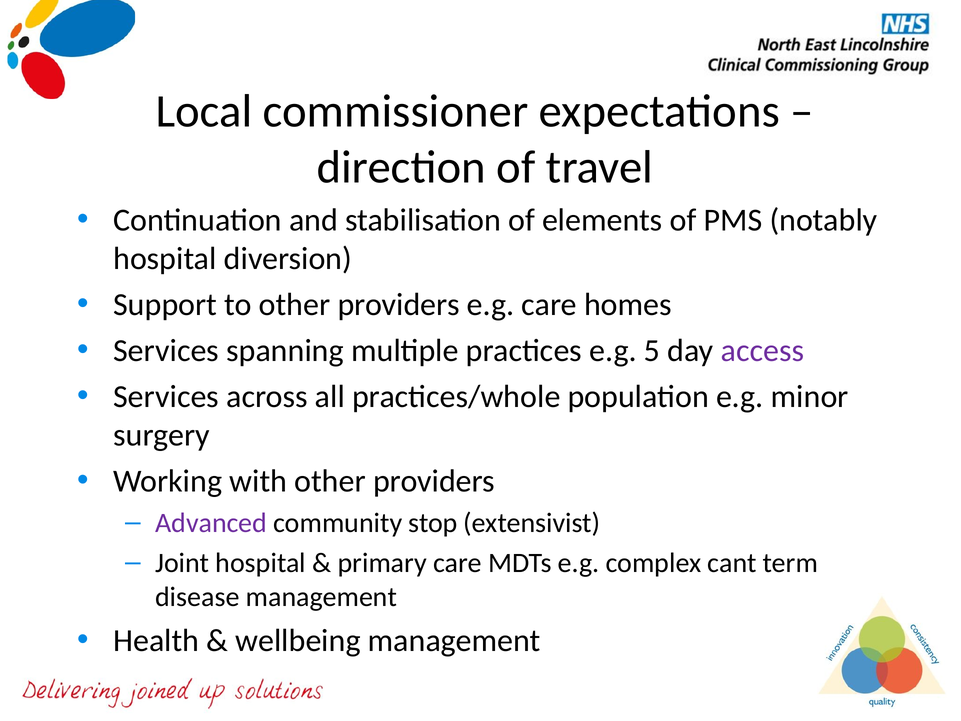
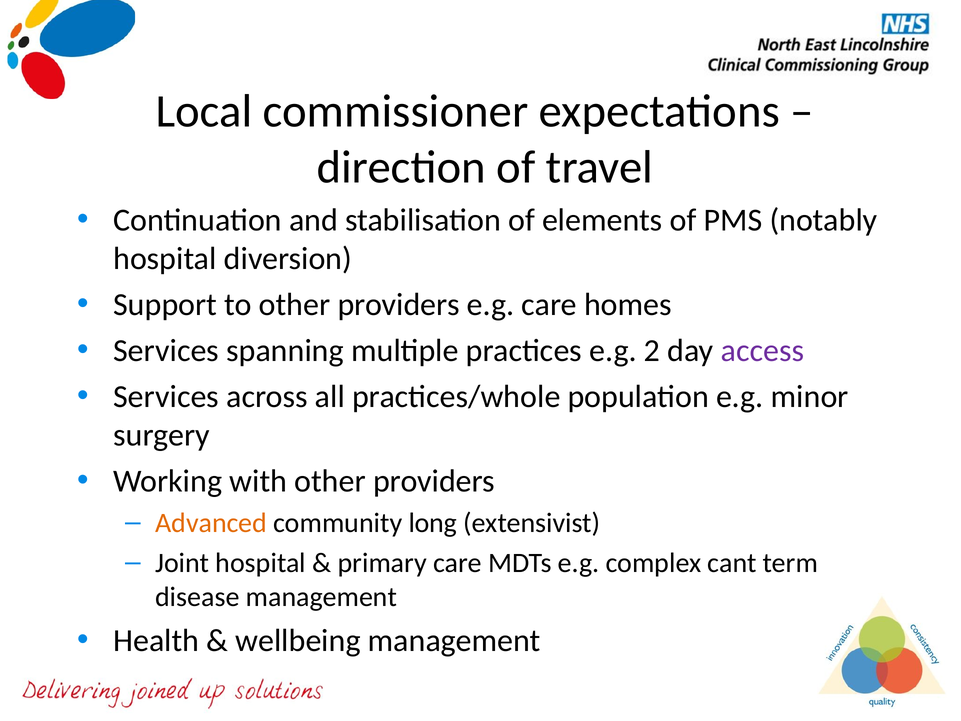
5: 5 -> 2 (652, 350)
Advanced colour: purple -> orange (211, 523)
stop: stop -> long (433, 523)
